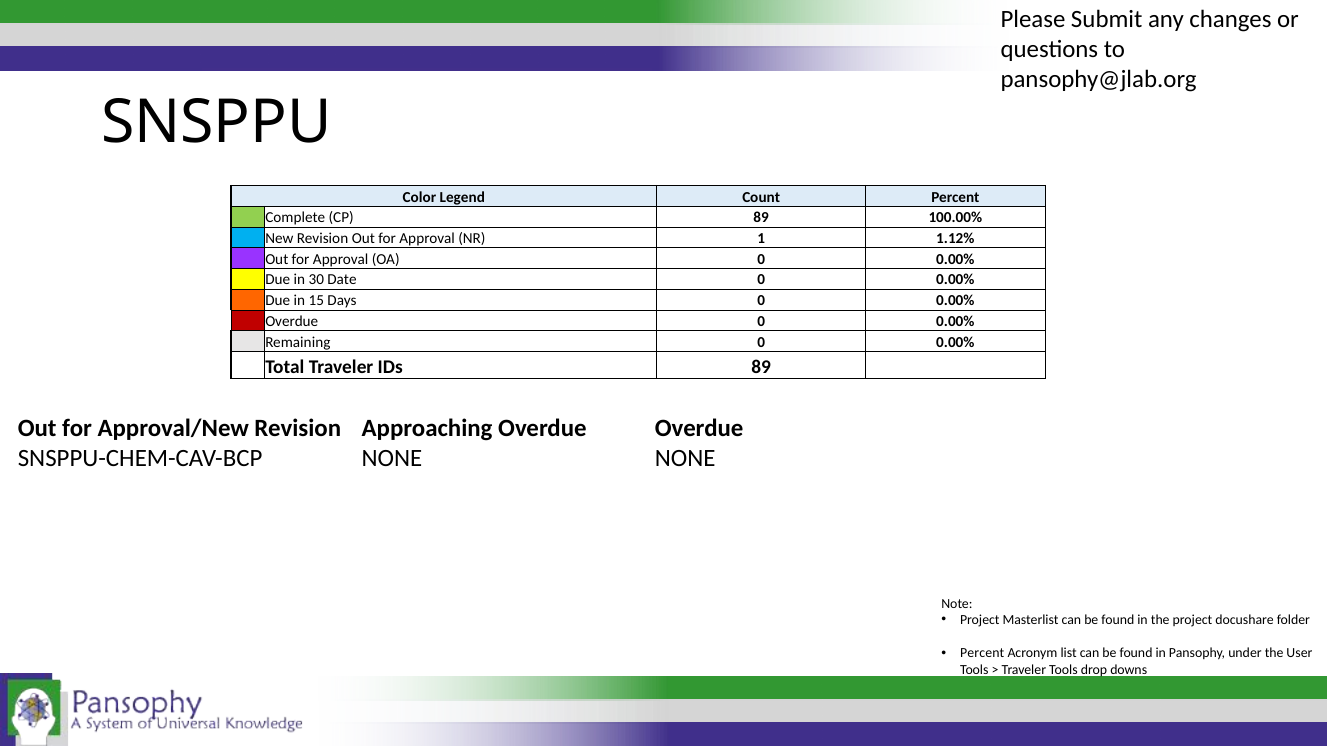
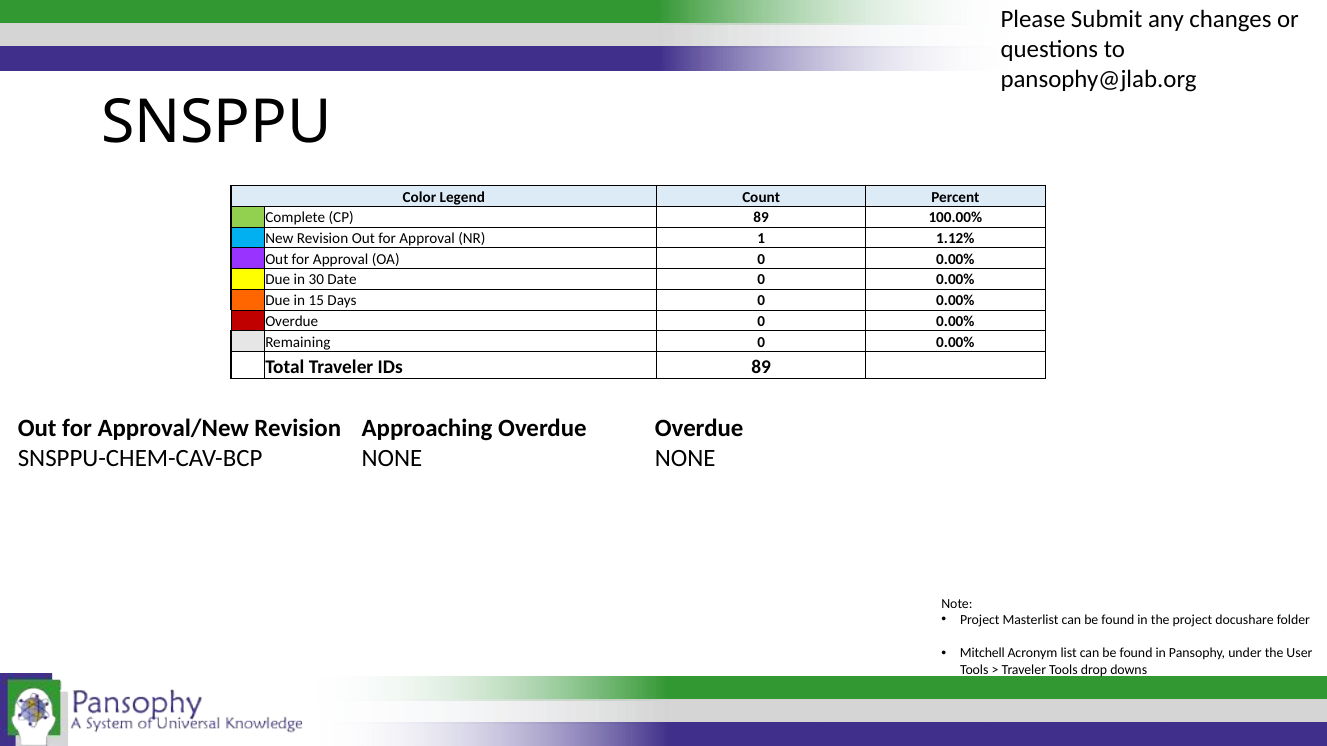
Percent: Percent -> Mitchell (982, 654)
